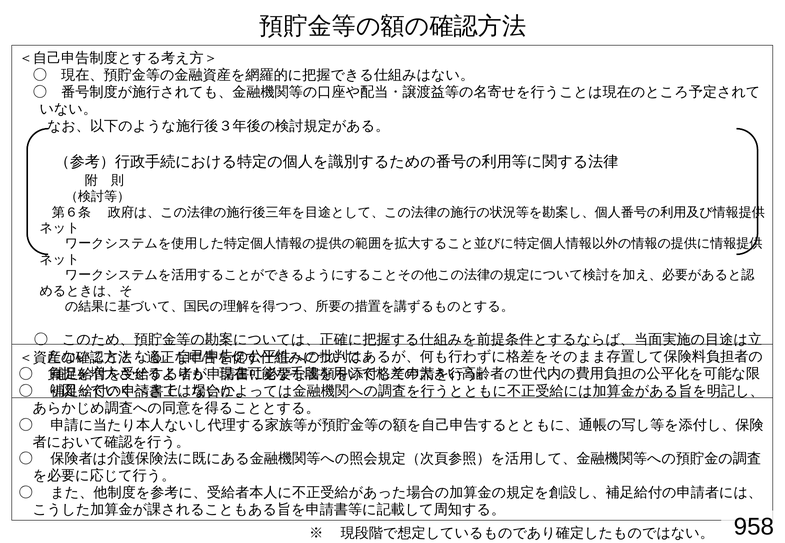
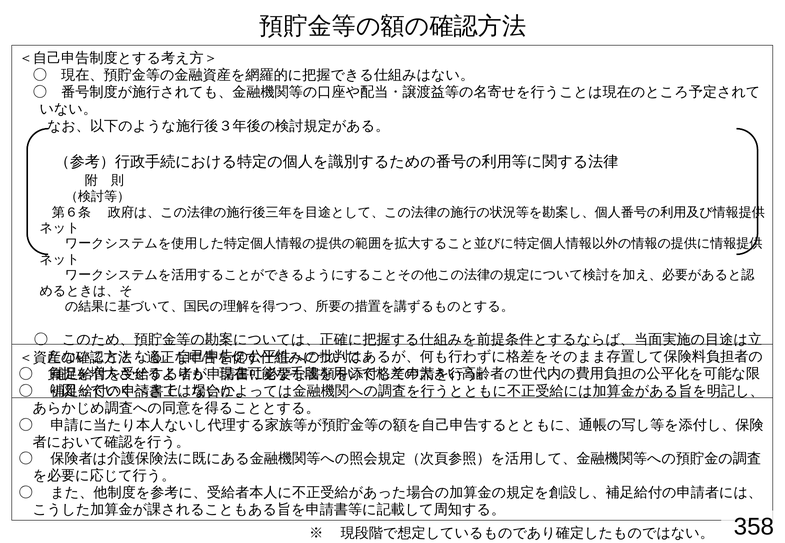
958: 958 -> 358 (754, 527)
